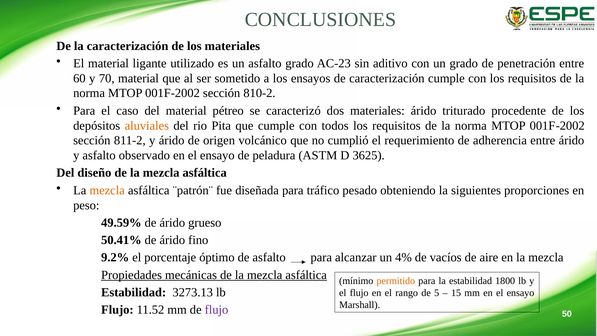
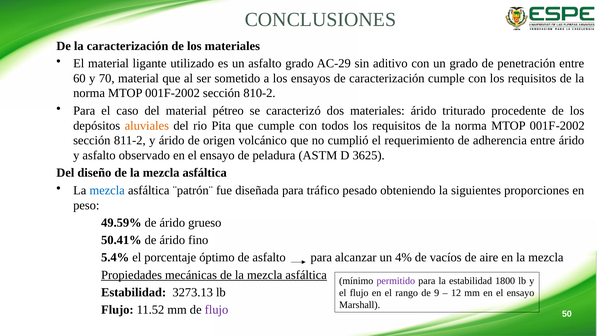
AC-23: AC-23 -> AC-29 (334, 63)
mezcla colour: orange -> blue (107, 190)
9.2%: 9.2% -> 5.4% (115, 257)
permitido colour: orange -> purple (396, 281)
5: 5 -> 9 (437, 293)
15: 15 -> 12 (456, 293)
